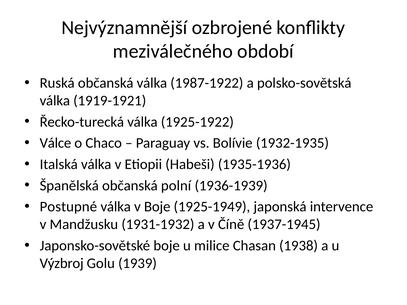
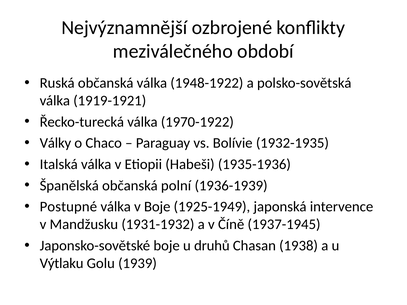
1987-1922: 1987-1922 -> 1948-1922 (207, 83)
1925-1922: 1925-1922 -> 1970-1922 (197, 122)
Válce: Válce -> Války (55, 143)
milice: milice -> druhů (212, 246)
Výzbroj: Výzbroj -> Výtlaku (62, 263)
